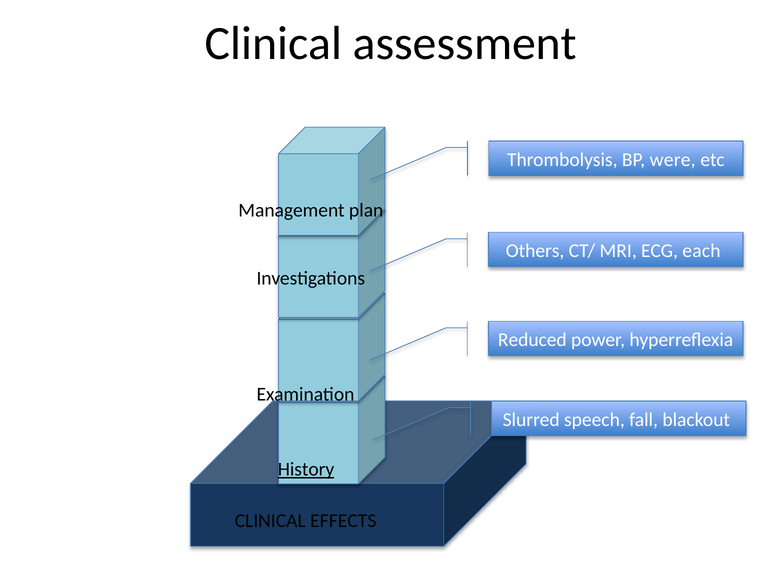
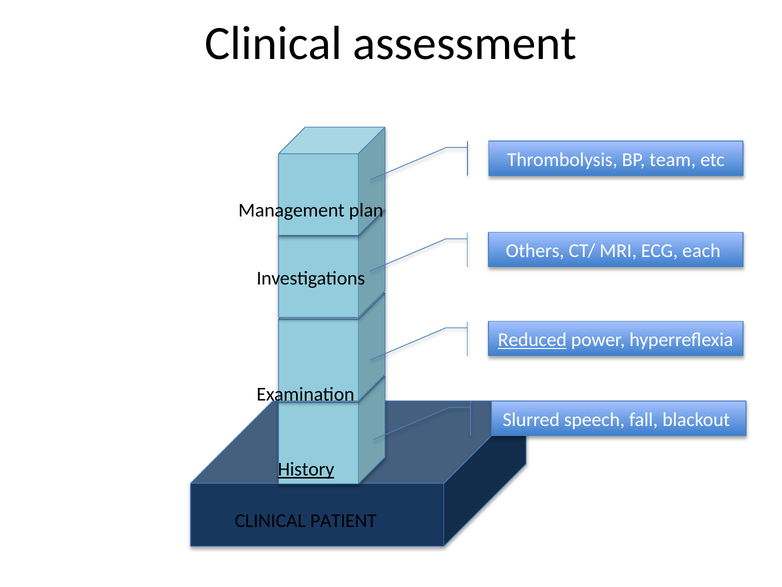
were: were -> team (673, 159)
Reduced underline: none -> present (532, 340)
EFFECTS: EFFECTS -> PATIENT (343, 521)
